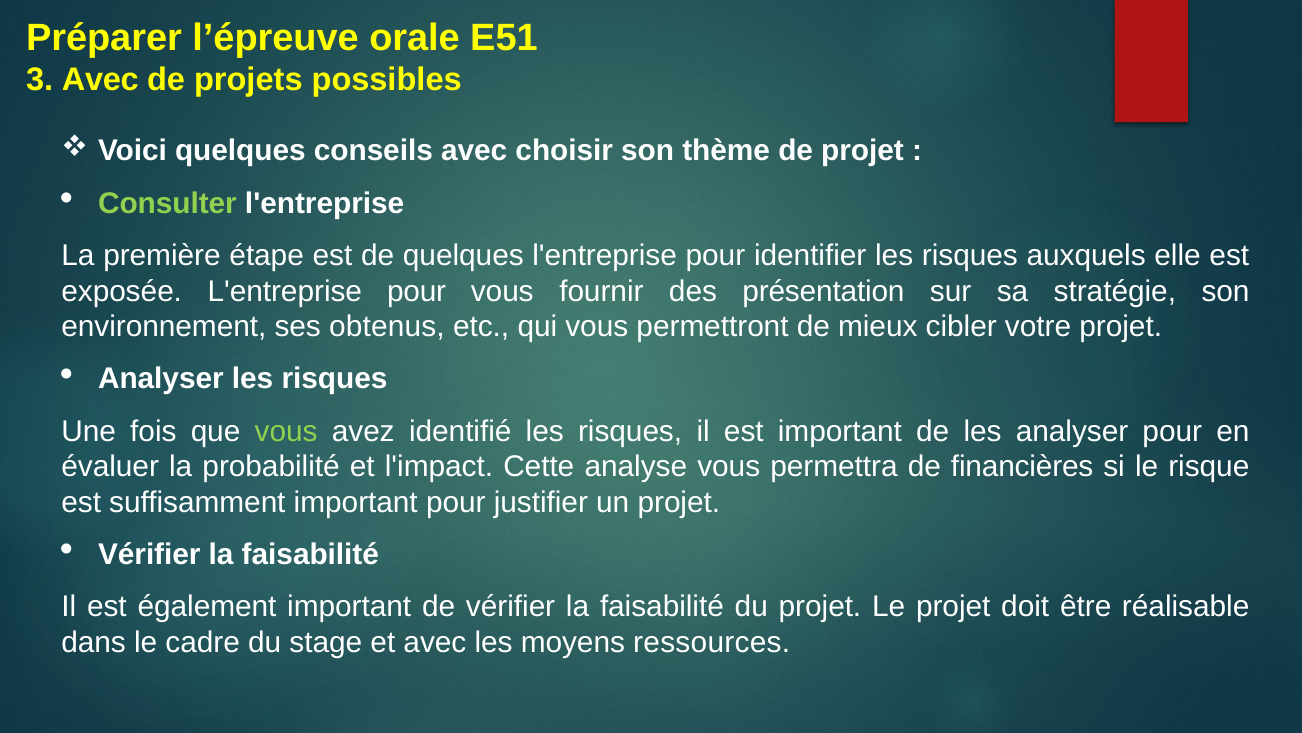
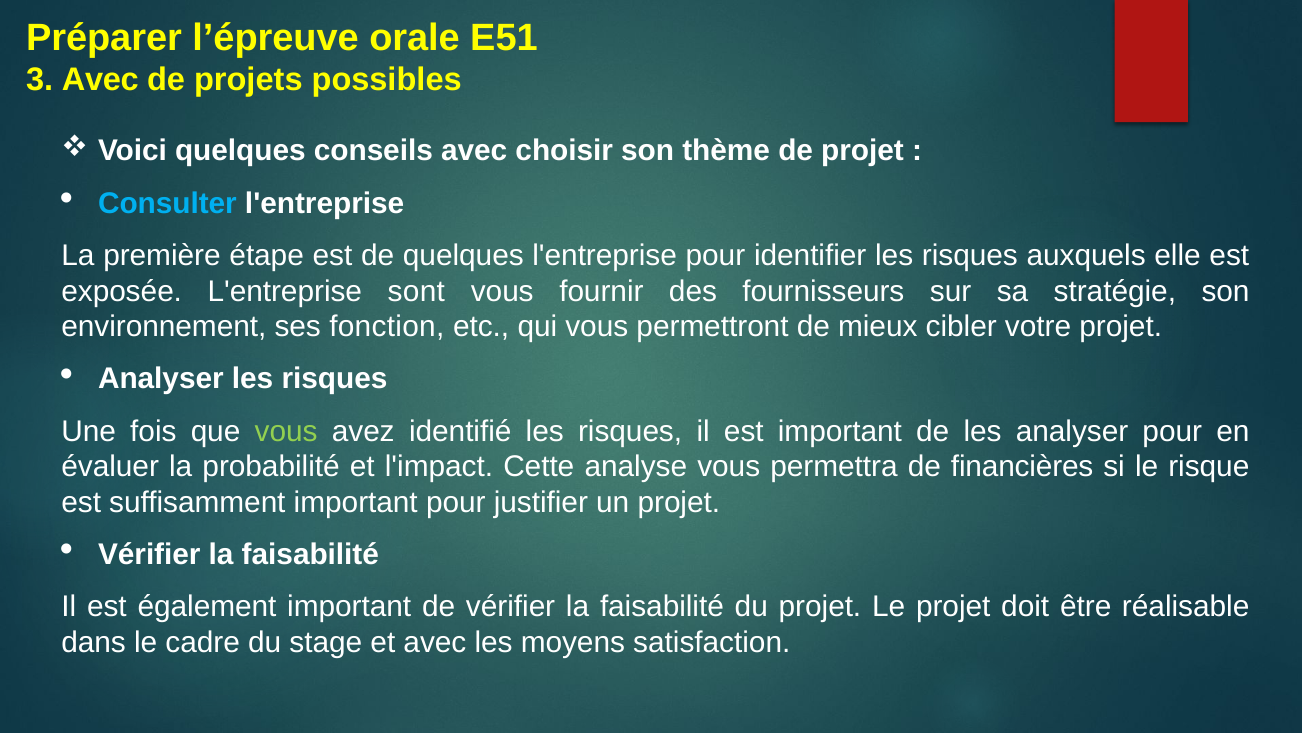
Consulter colour: light green -> light blue (167, 203)
exposée L'entreprise pour: pour -> sont (416, 291)
présentation: présentation -> fournisseurs (823, 291)
obtenus: obtenus -> fonction (387, 327)
ressources: ressources -> satisfaction (712, 642)
